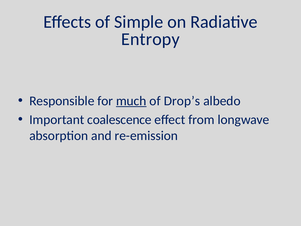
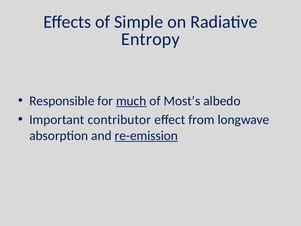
Drop’s: Drop’s -> Most’s (182, 101)
coalescence: coalescence -> contributor (119, 120)
re-emission underline: none -> present (146, 136)
